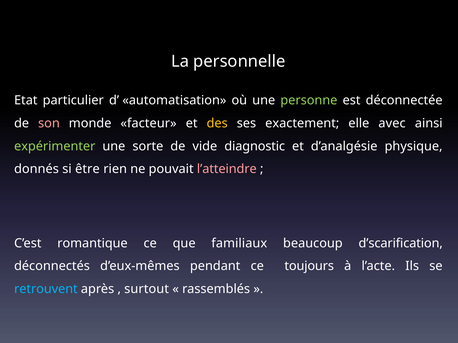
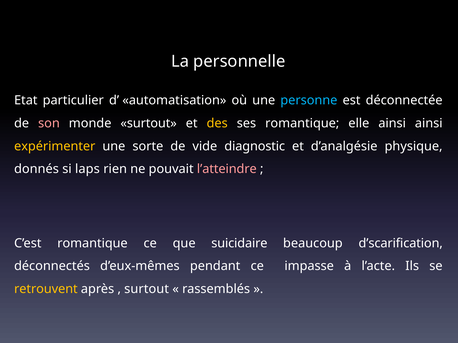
personne colour: light green -> light blue (309, 101)
monde facteur: facteur -> surtout (149, 123)
ses exactement: exactement -> romantique (302, 123)
elle avec: avec -> ainsi (392, 123)
expérimenter colour: light green -> yellow (55, 146)
être: être -> laps (87, 169)
familiaux: familiaux -> suicidaire (239, 244)
toujours: toujours -> impasse (309, 266)
retrouvent colour: light blue -> yellow (46, 289)
